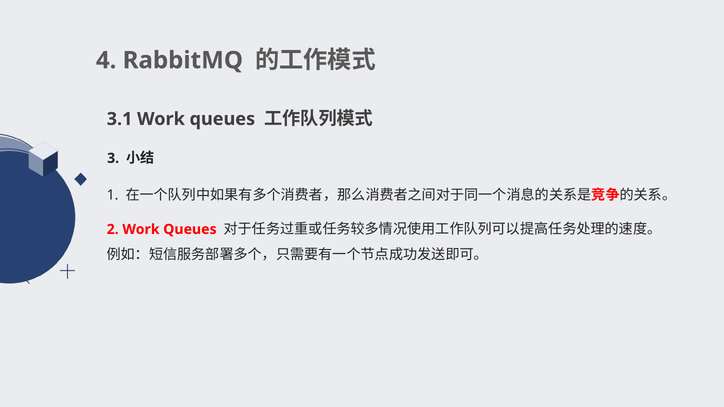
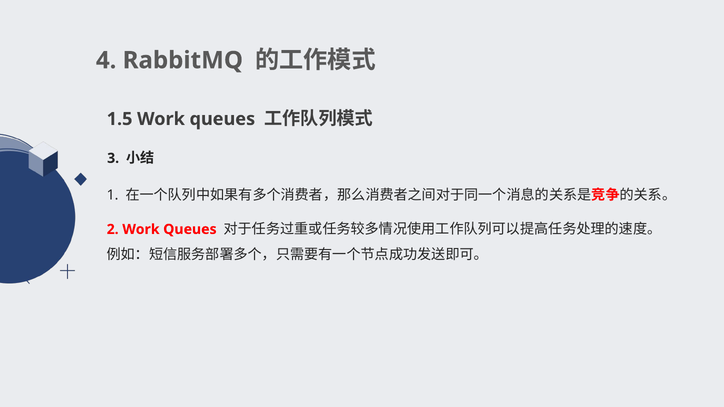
3.1: 3.1 -> 1.5 (120, 119)
